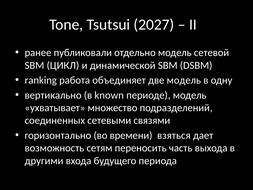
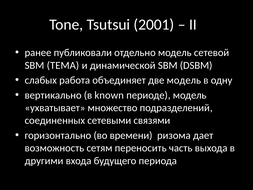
2027: 2027 -> 2001 (154, 24)
ЦИКЛ: ЦИКЛ -> ТЕМА (63, 65)
ranking: ranking -> слабых (41, 80)
взяться: взяться -> ризома (174, 135)
